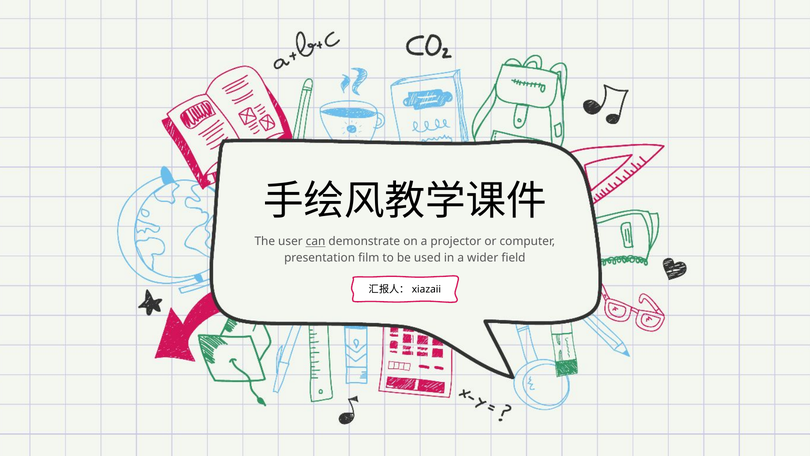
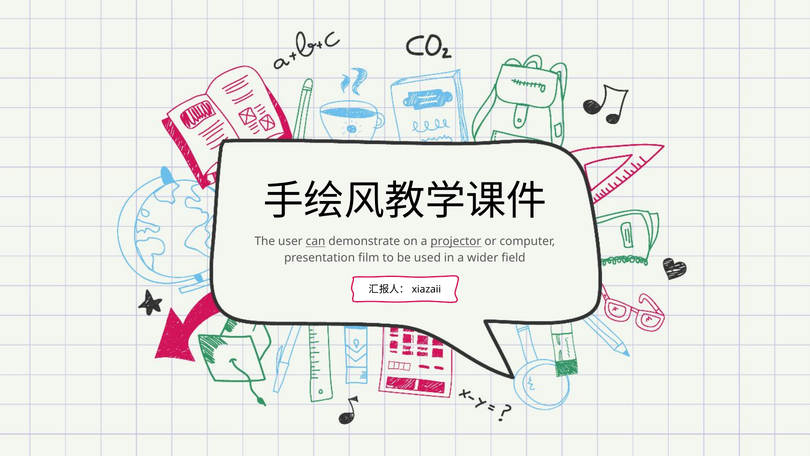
projector underline: none -> present (456, 241)
